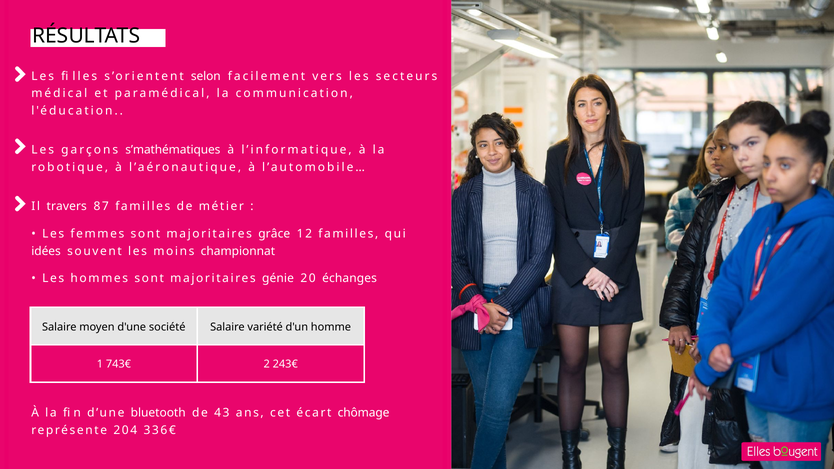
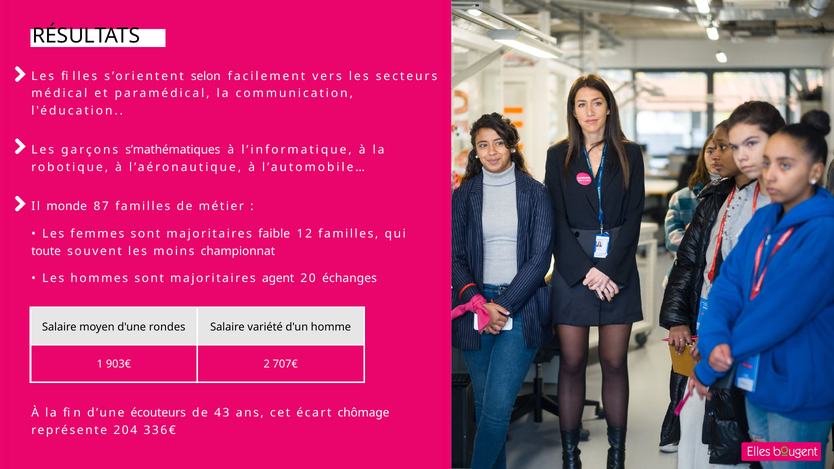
travers: travers -> monde (67, 207)
grâce: grâce -> faible (274, 234)
idées: idées -> toute (46, 251)
génie: génie -> agent (278, 278)
société: société -> rondes (167, 327)
743€: 743€ -> 903€ (118, 364)
243€: 243€ -> 707€ (285, 364)
bluetooth: bluetooth -> écouteurs (158, 413)
